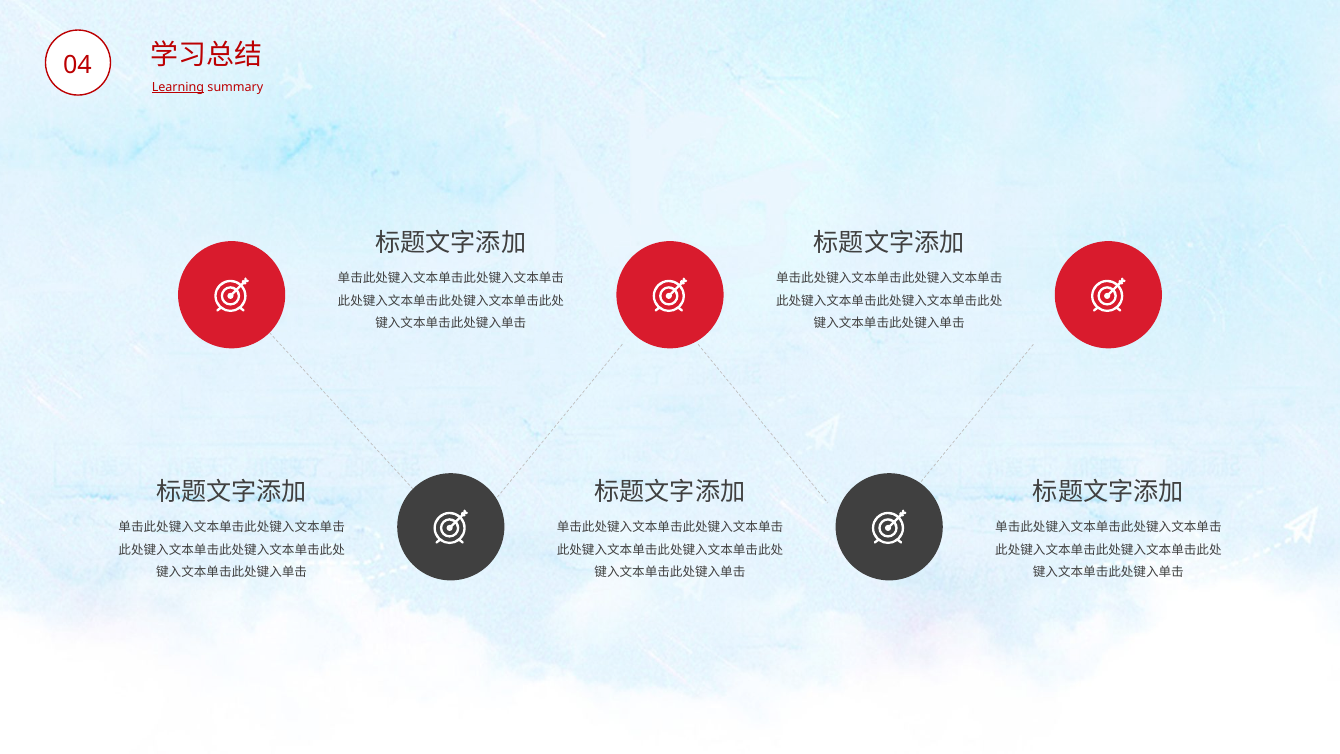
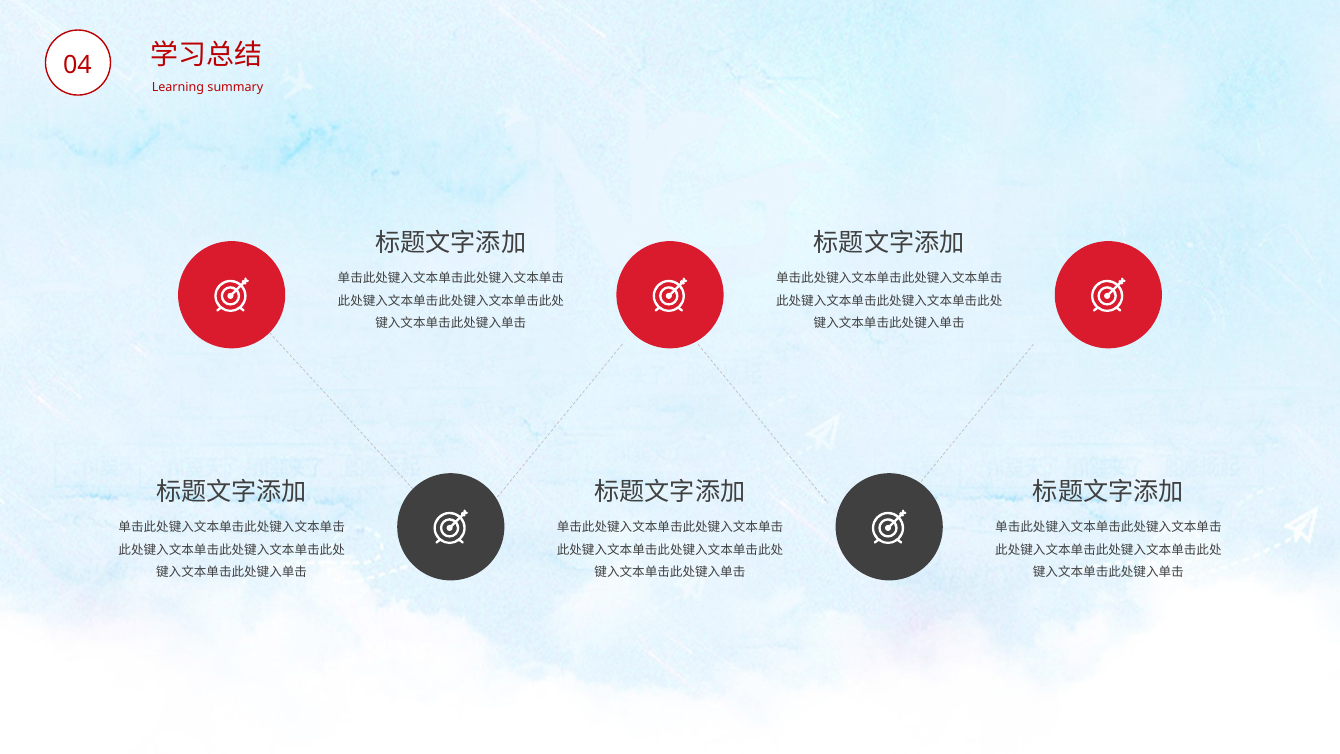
Learning underline: present -> none (178, 87)
